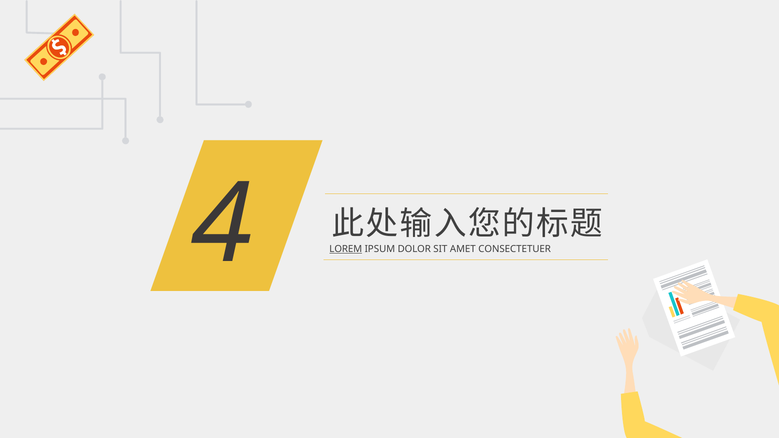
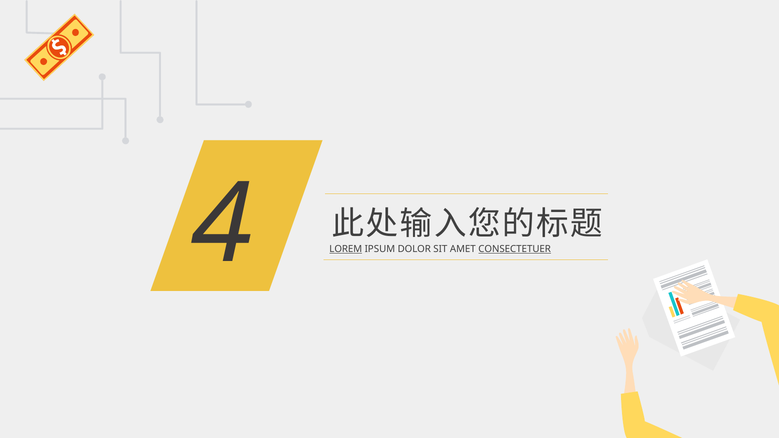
CONSECTETUER underline: none -> present (515, 249)
